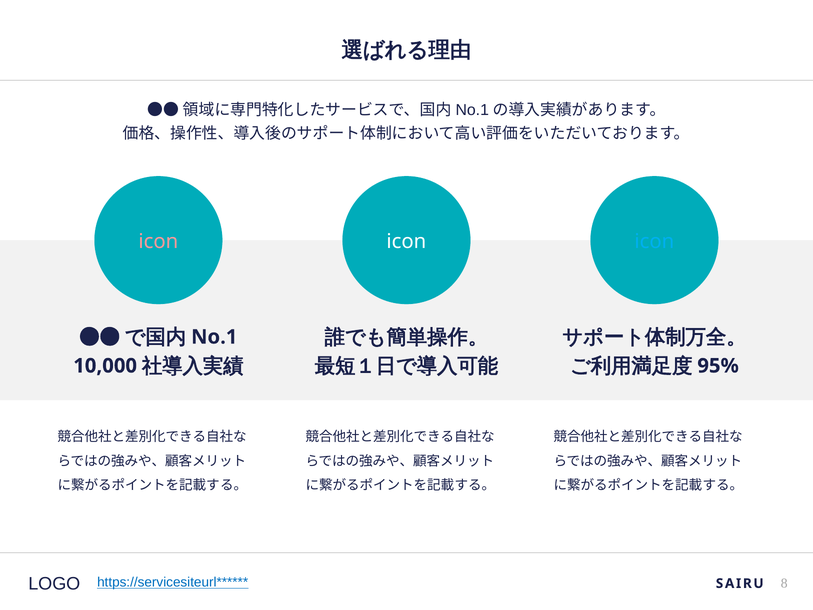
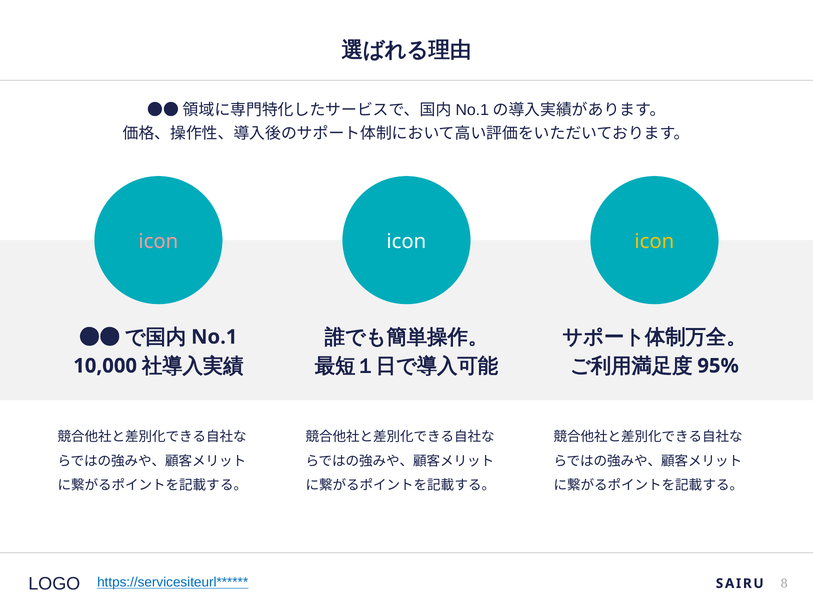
icon colour: light blue -> yellow (654, 241)
